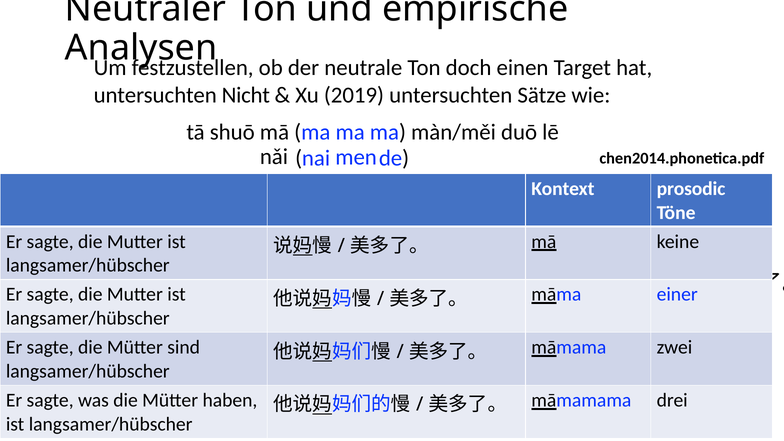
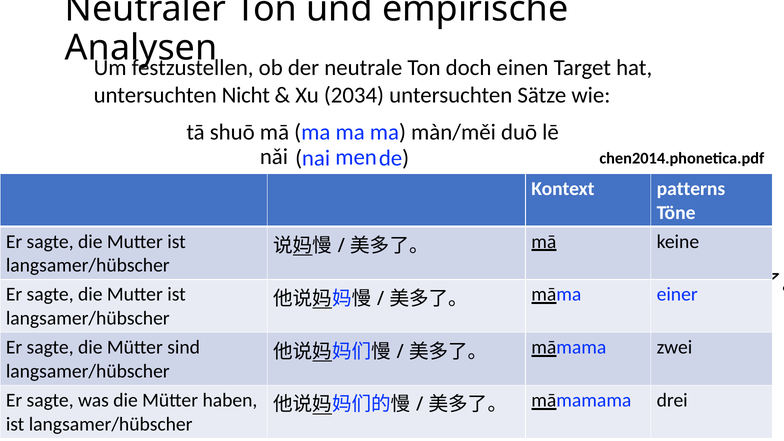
2019: 2019 -> 2034 (354, 95)
prosodic: prosodic -> patterns (691, 189)
